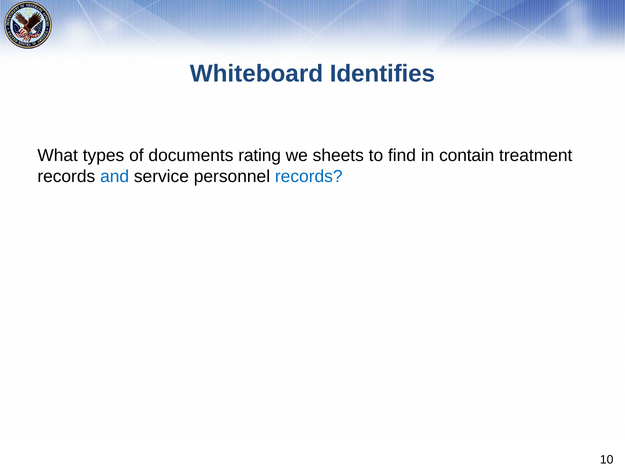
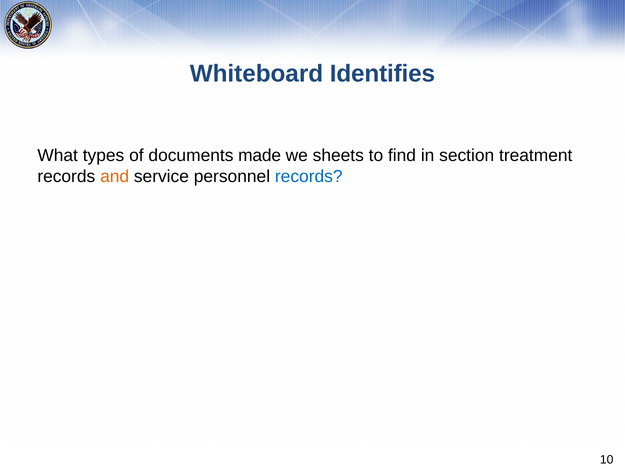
rating: rating -> made (260, 155)
contain: contain -> section (467, 155)
and colour: blue -> orange (115, 176)
